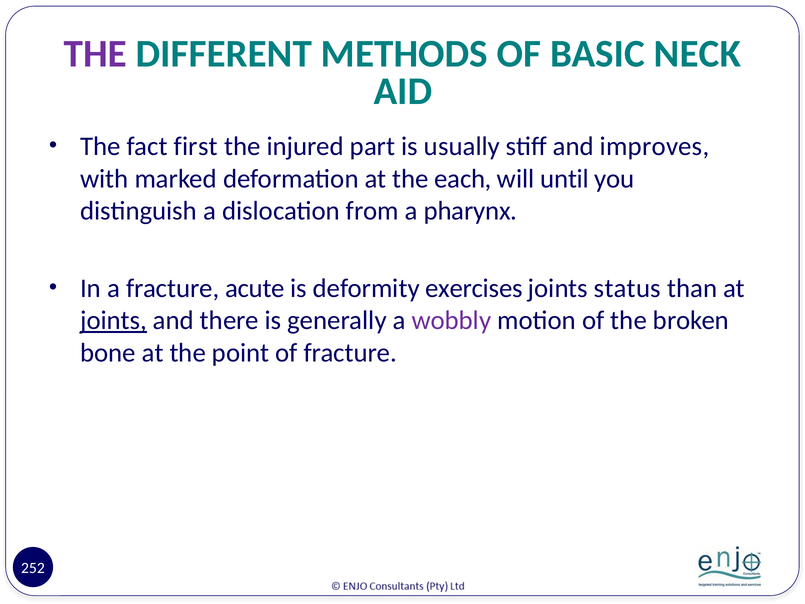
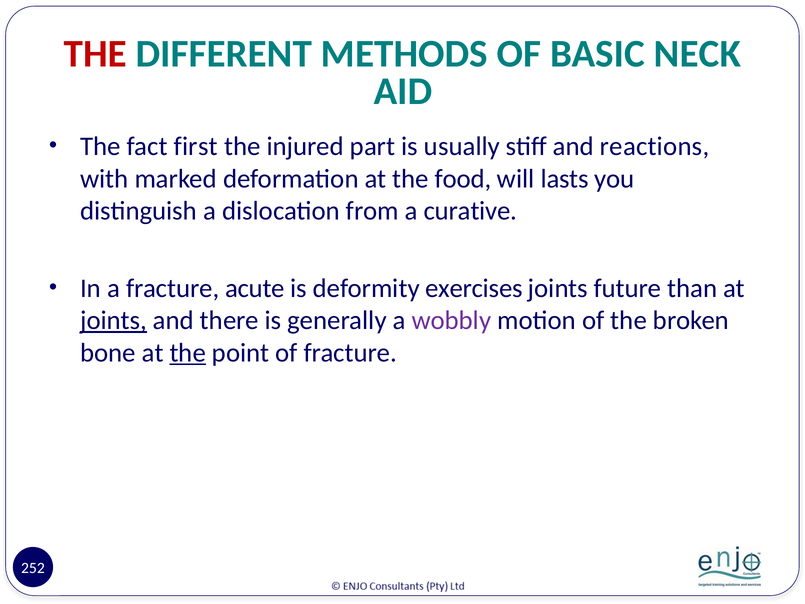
THE colour: purple -> red (95, 54)
improves: improves -> reactions (655, 146)
each: each -> food (463, 179)
until: until -> lasts (565, 179)
pharynx: pharynx -> curative (470, 211)
status: status -> future (628, 288)
the underline: none -> present (188, 353)
